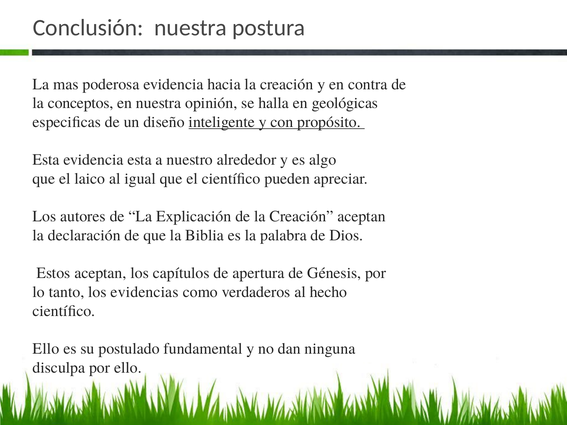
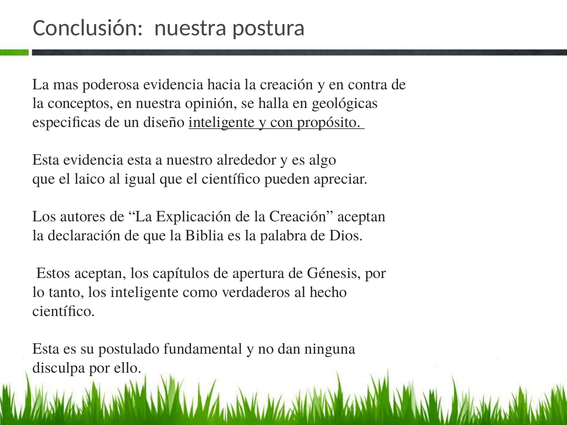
los evidencias: evidencias -> inteligente (145, 292)
Ello: Ello -> Esta (46, 349)
